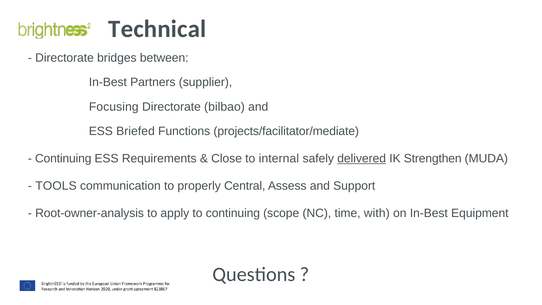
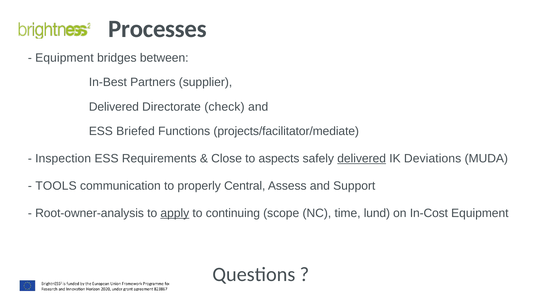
Technical: Technical -> Processes (157, 29)
Directorate: Directorate -> Equipment (64, 58)
Focusing: Focusing -> Delivered (114, 107)
bilbao: bilbao -> check (224, 107)
Continuing: Continuing -> Inspection (63, 159)
internal: internal -> aspects (279, 159)
Strengthen: Strengthen -> Deviations (433, 159)
apply underline: none -> present (175, 213)
with: with -> lund (377, 213)
on In-Best: In-Best -> In-Cost (429, 213)
